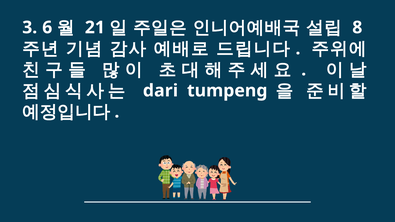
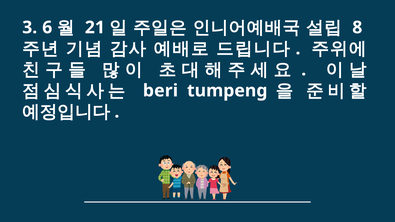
dari: dari -> beri (160, 91)
